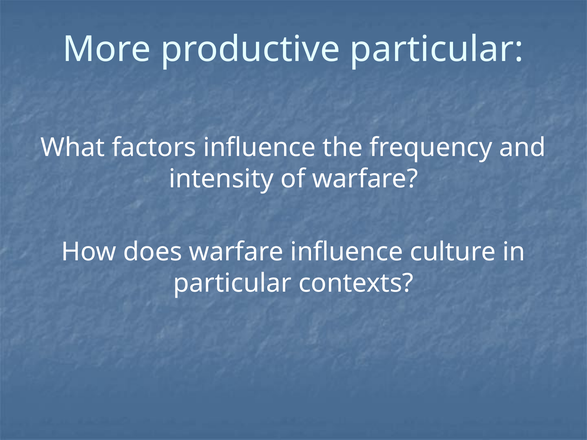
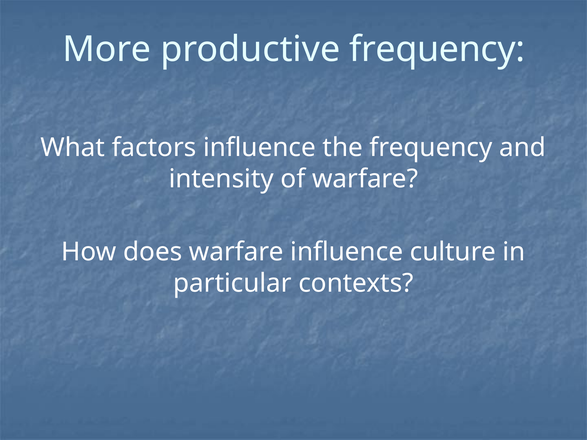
productive particular: particular -> frequency (437, 49)
